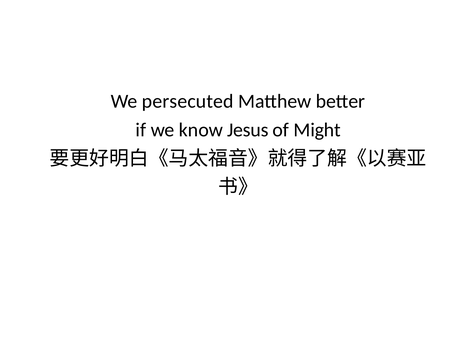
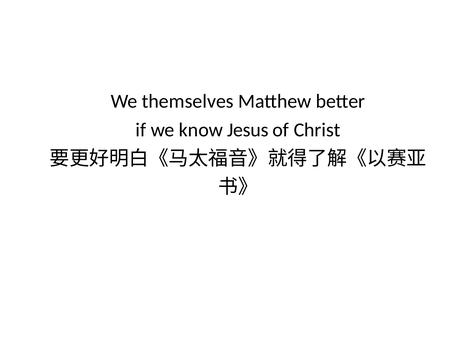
persecuted: persecuted -> themselves (188, 101)
Might: Might -> Christ (317, 130)
